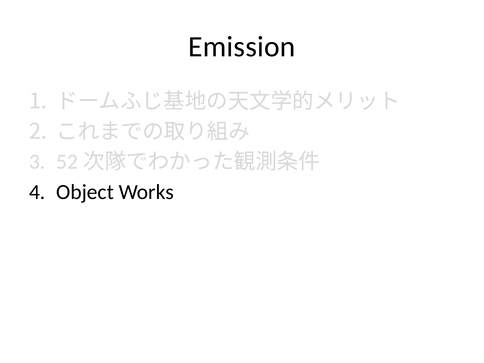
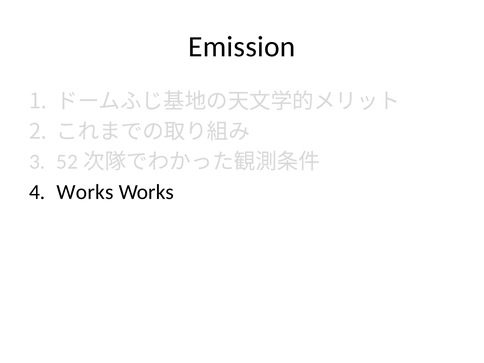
Object: Object -> Works (85, 192)
